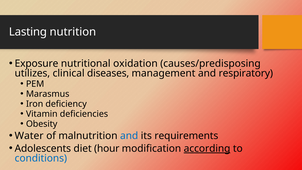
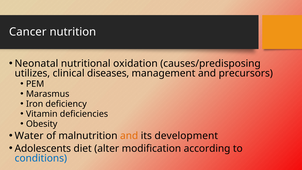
Lasting: Lasting -> Cancer (28, 32)
Exposure: Exposure -> Neonatal (36, 64)
respiratory: respiratory -> precursors (246, 73)
and colour: blue -> orange (129, 136)
requirements: requirements -> development (186, 136)
hour: hour -> alter (107, 148)
according underline: present -> none (207, 148)
